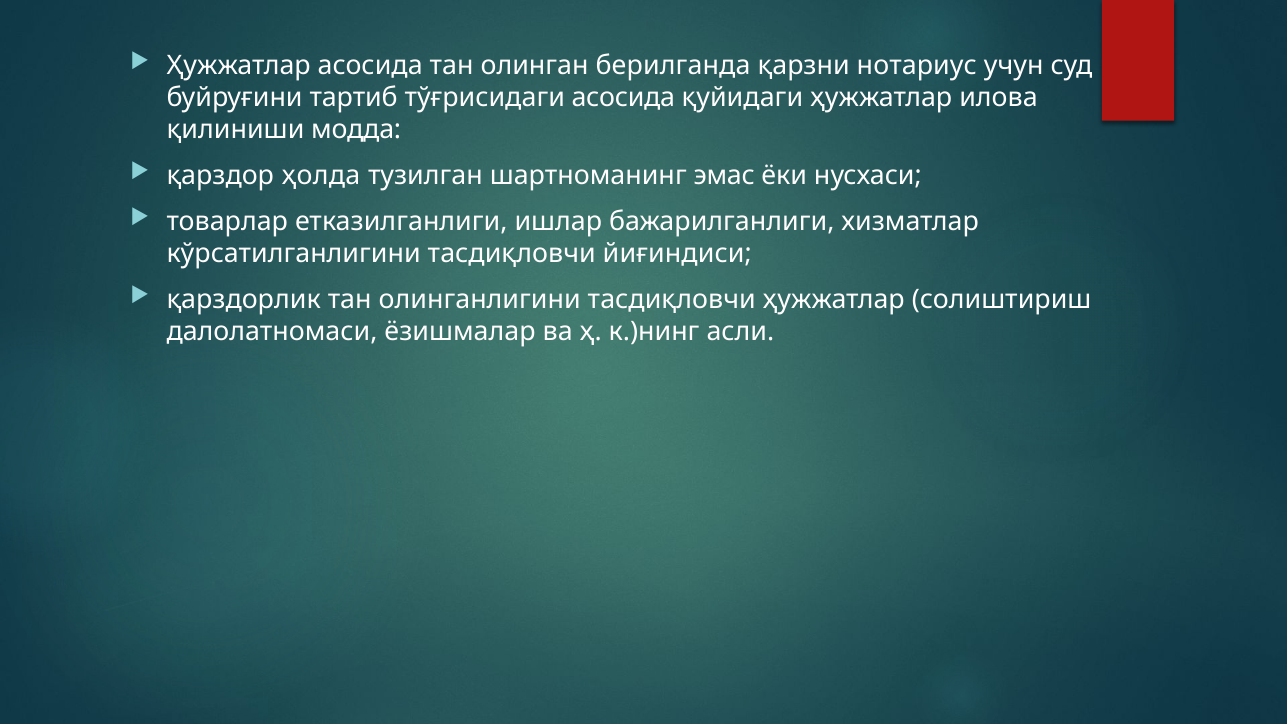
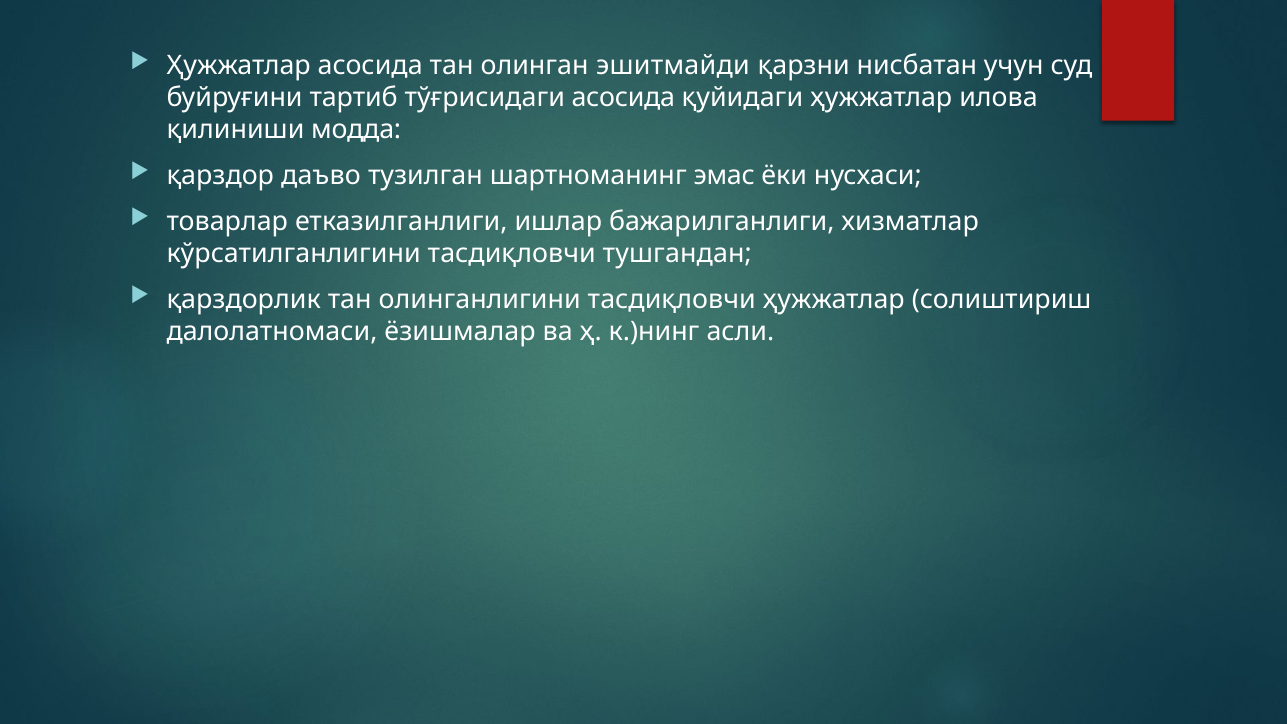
берилганда: берилганда -> эшитмайди (673, 66)
нотариус: нотариус -> нисбатан (917, 66)
ҳолда: ҳолда -> даъво (321, 176)
йиғиндиси: йиғиндиси -> тушгандан (677, 254)
